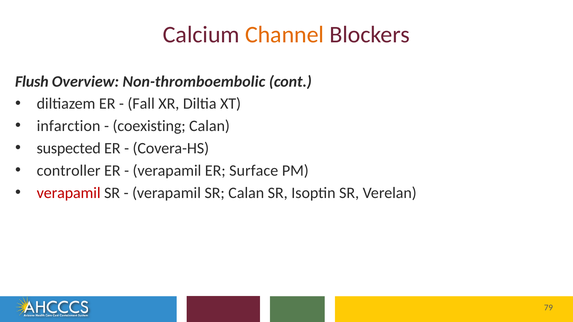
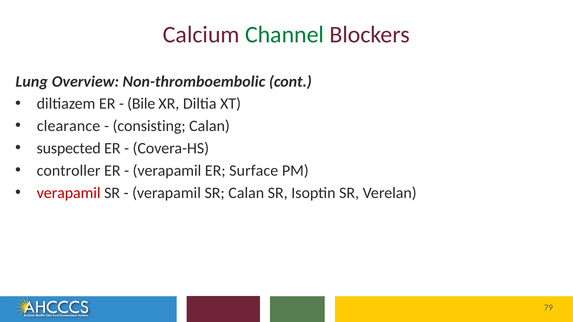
Channel colour: orange -> green (285, 35)
Flush: Flush -> Lung (32, 82)
Fall: Fall -> Bile (141, 104)
infarction: infarction -> clearance (69, 126)
coexisting: coexisting -> consisting (149, 126)
